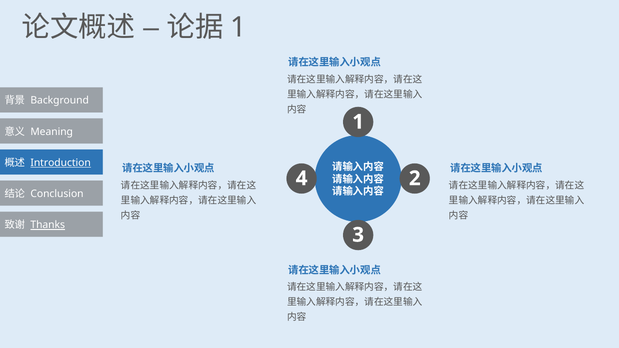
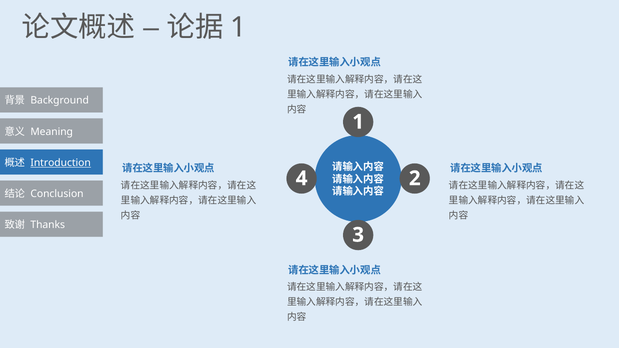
Thanks underline: present -> none (48, 225)
